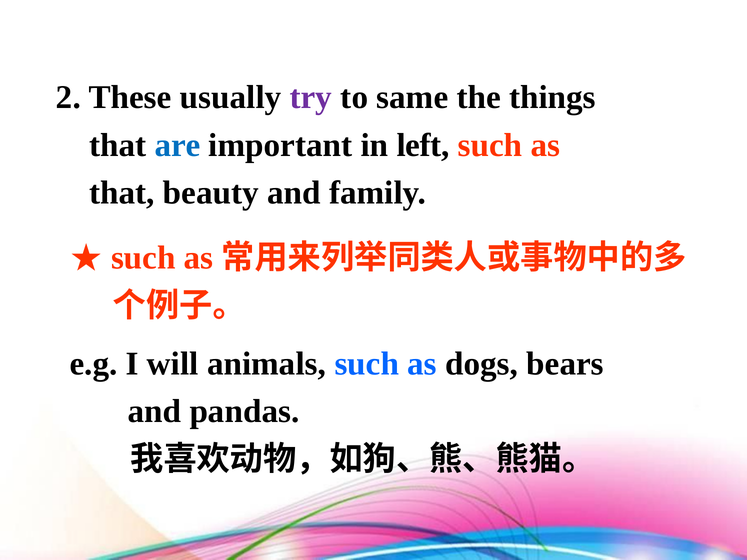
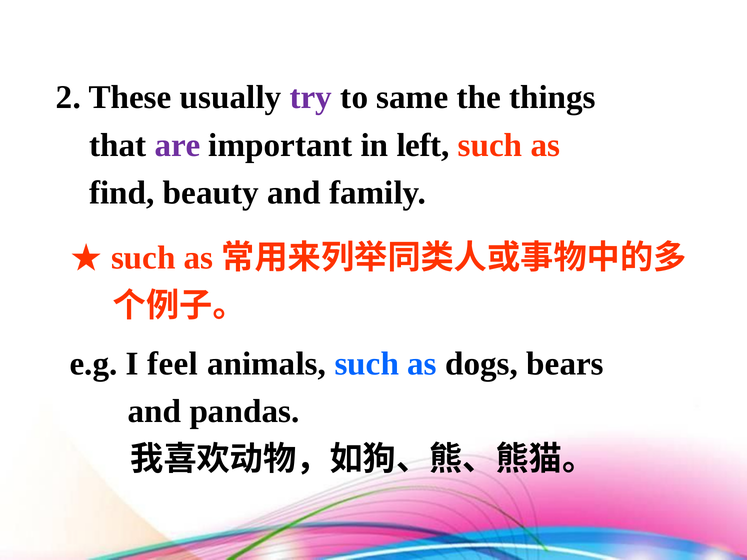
are colour: blue -> purple (177, 145)
that: that -> find (122, 193)
will: will -> feel (173, 364)
